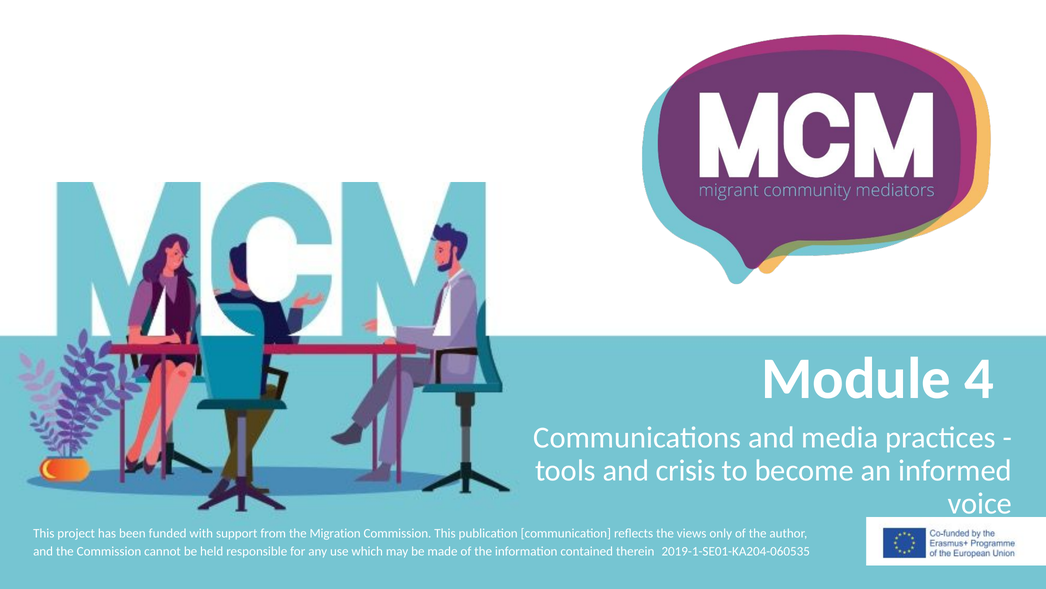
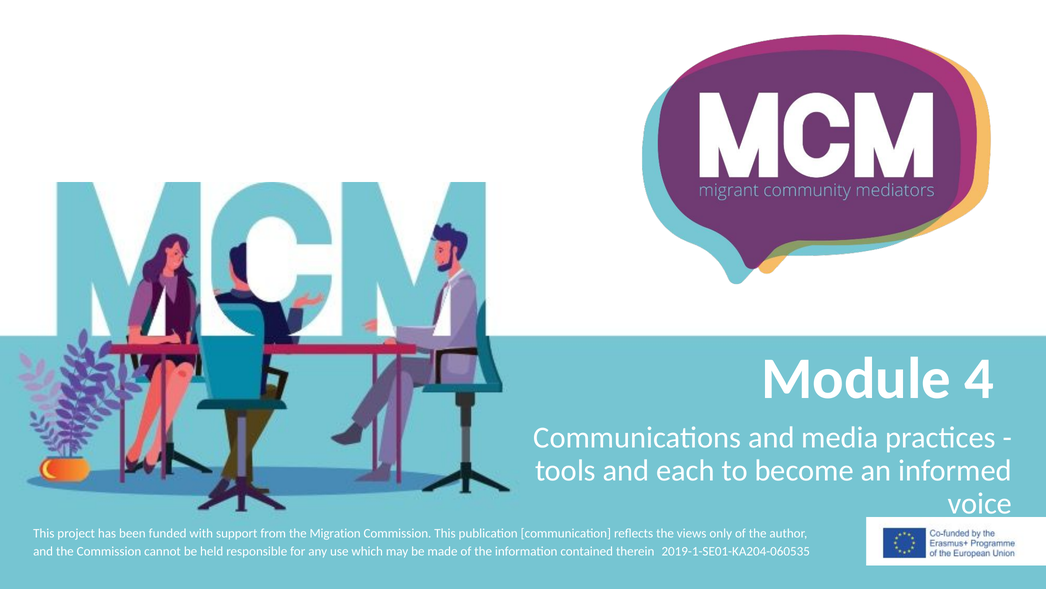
crisis: crisis -> each (686, 470)
